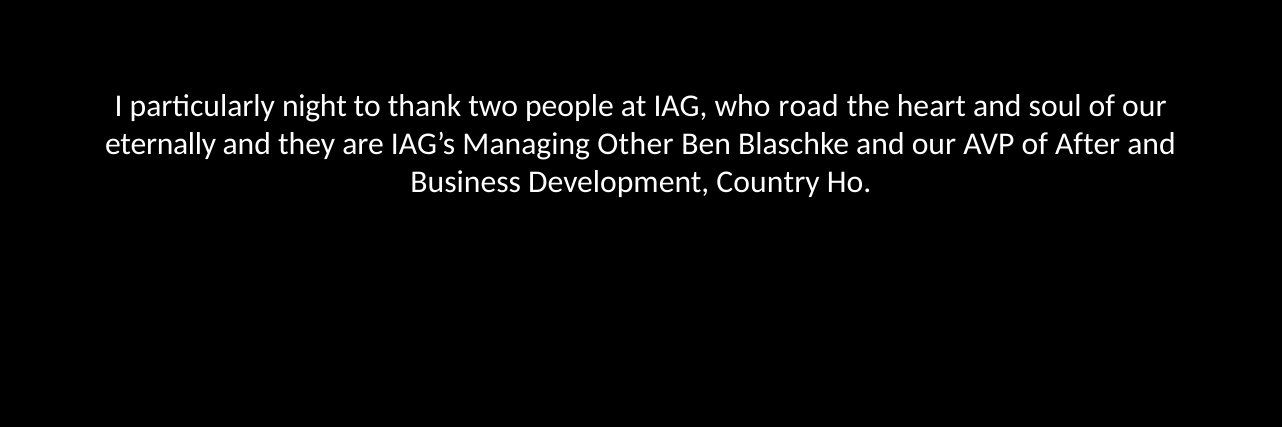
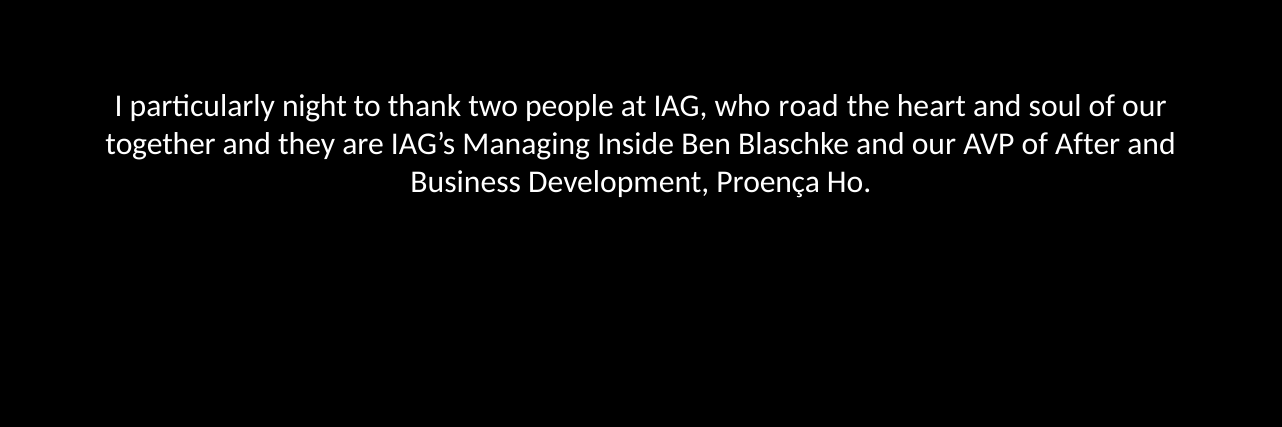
eternally: eternally -> together (161, 144)
Other: Other -> Inside (636, 144)
Country: Country -> Proença (768, 182)
